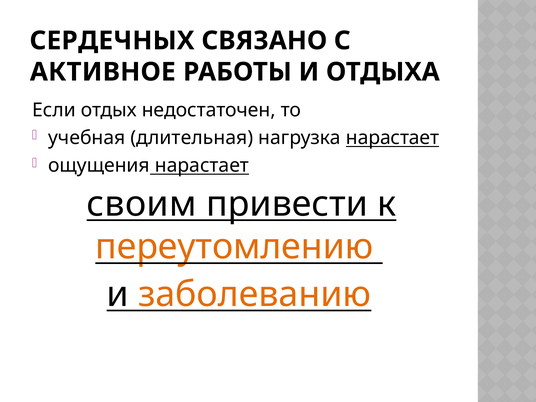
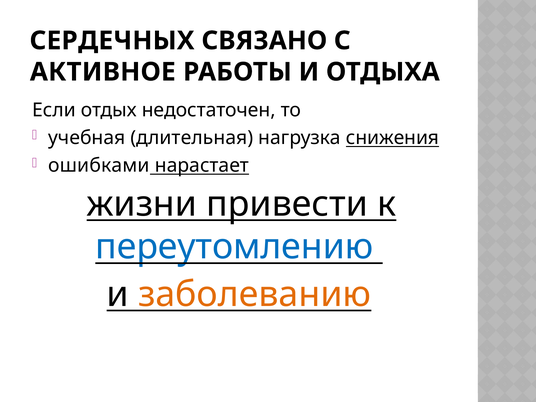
нагрузка нарастает: нарастает -> снижения (393, 138)
ощущения: ощущения -> ошибками (99, 165)
своим: своим -> жизни (142, 204)
переутомлению colour: orange -> blue (234, 247)
